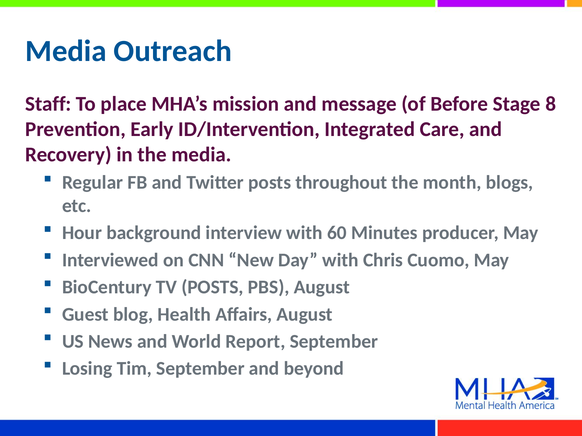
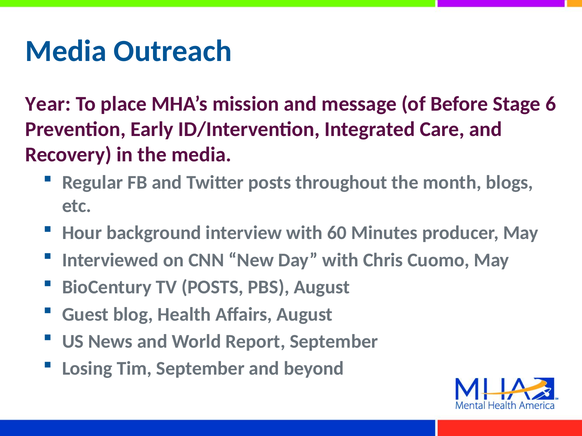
Staff: Staff -> Year (48, 104)
8: 8 -> 6 (551, 104)
